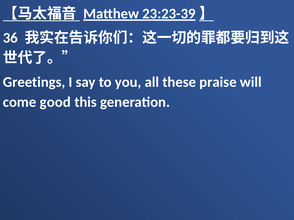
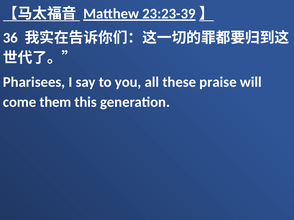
Greetings: Greetings -> Pharisees (34, 82)
good: good -> them (55, 102)
